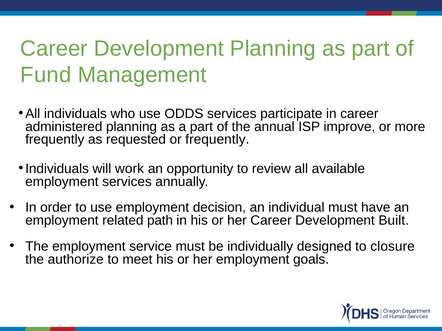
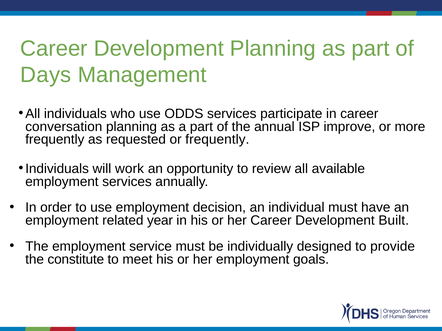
Fund: Fund -> Days (46, 75)
administered: administered -> conversation (64, 127)
path: path -> year (160, 221)
closure: closure -> provide (393, 247)
authorize: authorize -> constitute (76, 260)
